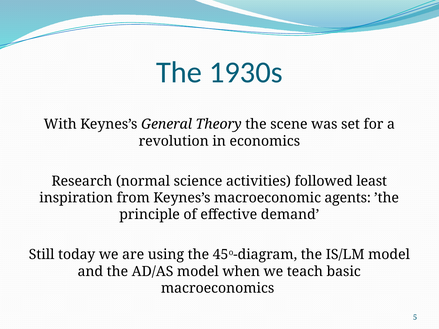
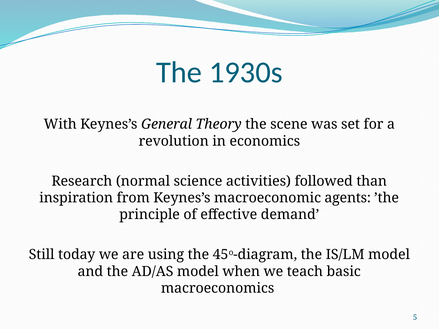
least: least -> than (372, 181)
